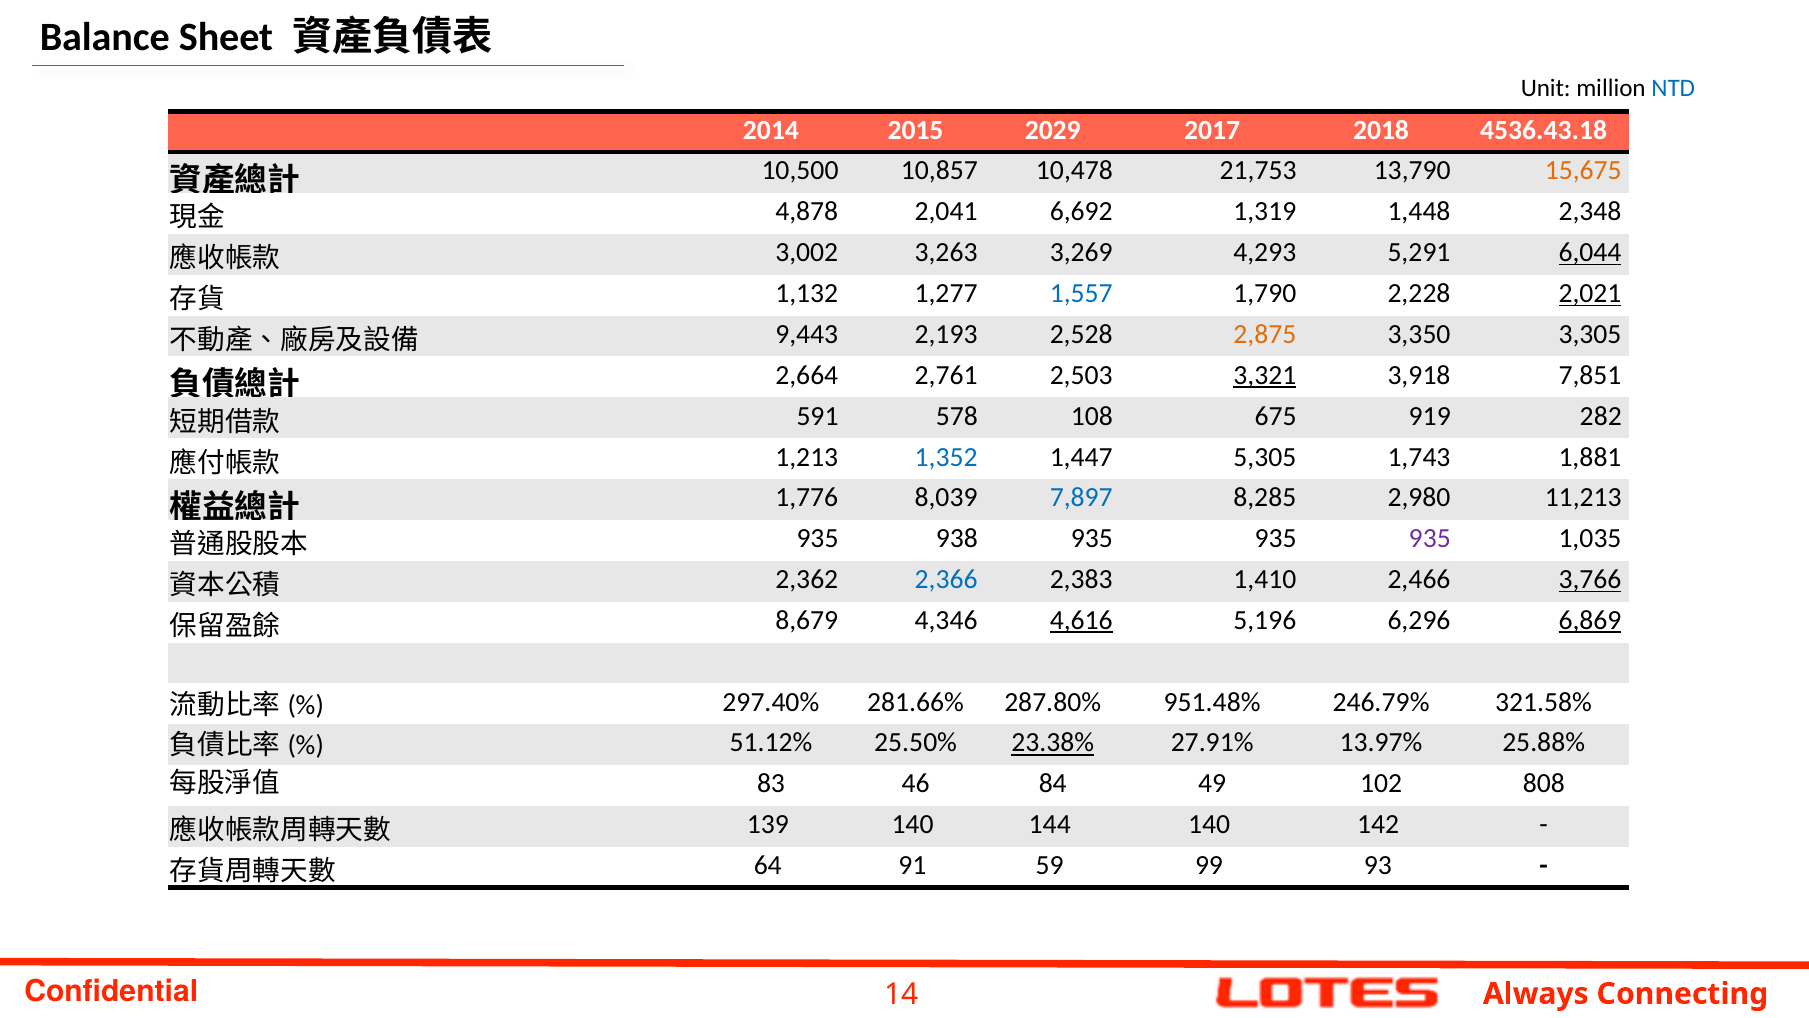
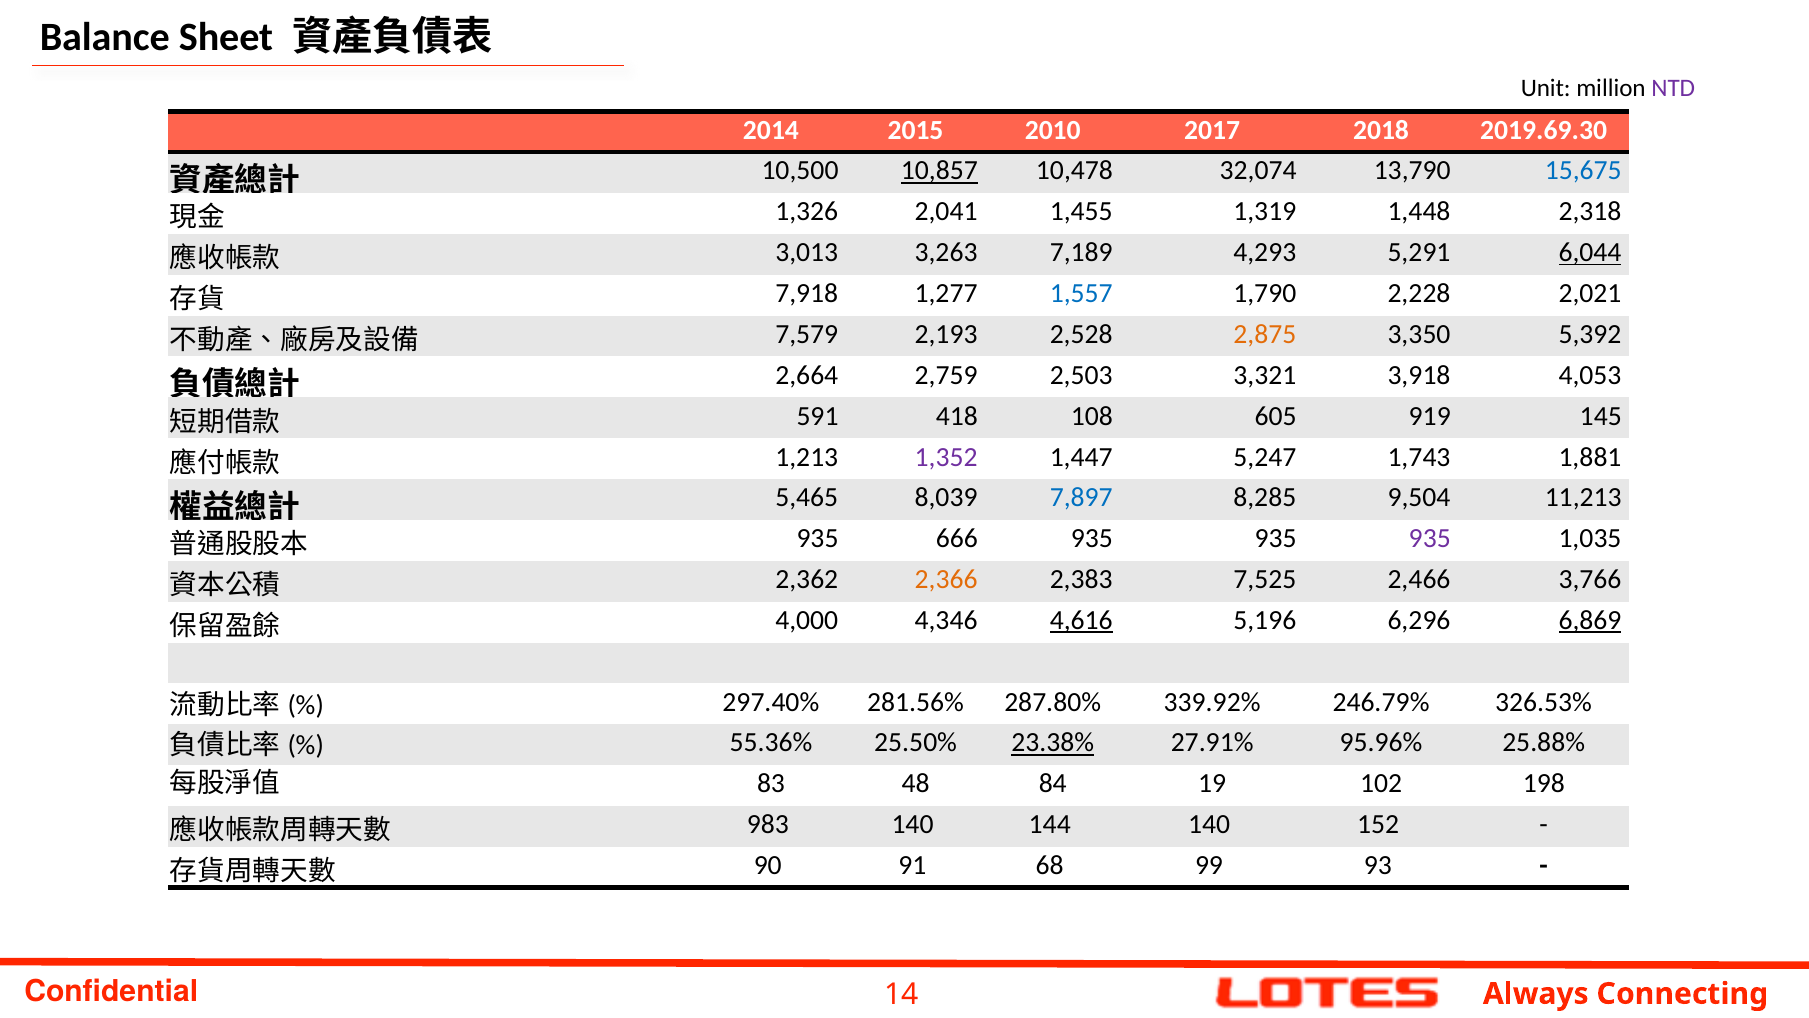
NTD colour: blue -> purple (1673, 88)
2029: 2029 -> 2010 (1053, 130)
4536.43.18: 4536.43.18 -> 2019.69.30 (1544, 130)
10,857 underline: none -> present (939, 171)
21,753: 21,753 -> 32,074 (1258, 171)
15,675 colour: orange -> blue (1583, 171)
4,878: 4,878 -> 1,326 (807, 212)
6,692: 6,692 -> 1,455 (1081, 212)
2,348: 2,348 -> 2,318 (1590, 212)
3,002: 3,002 -> 3,013 (807, 253)
3,269: 3,269 -> 7,189 (1081, 253)
1,132: 1,132 -> 7,918 (807, 293)
2,021 underline: present -> none (1590, 293)
9,443: 9,443 -> 7,579 (807, 334)
3,305: 3,305 -> 5,392 (1590, 334)
2,761: 2,761 -> 2,759 (946, 375)
3,321 underline: present -> none (1265, 375)
7,851: 7,851 -> 4,053 (1590, 375)
578: 578 -> 418 (957, 416)
675: 675 -> 605 (1276, 416)
282: 282 -> 145 (1601, 416)
1,352 colour: blue -> purple (946, 457)
5,305: 5,305 -> 5,247 (1265, 457)
1,776: 1,776 -> 5,465 (807, 498)
2,980: 2,980 -> 9,504 (1419, 498)
938: 938 -> 666 (957, 538)
2,366 colour: blue -> orange (946, 579)
1,410: 1,410 -> 7,525 (1265, 579)
3,766 underline: present -> none (1590, 579)
8,679: 8,679 -> 4,000 (807, 620)
281.66%: 281.66% -> 281.56% (916, 702)
951.48%: 951.48% -> 339.92% (1212, 702)
321.58%: 321.58% -> 326.53% (1544, 702)
51.12%: 51.12% -> 55.36% (771, 743)
13.97%: 13.97% -> 95.96% (1381, 743)
46: 46 -> 48 (916, 783)
49: 49 -> 19 (1212, 783)
808: 808 -> 198 (1544, 783)
139: 139 -> 983 (768, 824)
142: 142 -> 152 (1378, 824)
64: 64 -> 90 (768, 865)
59: 59 -> 68 (1050, 865)
